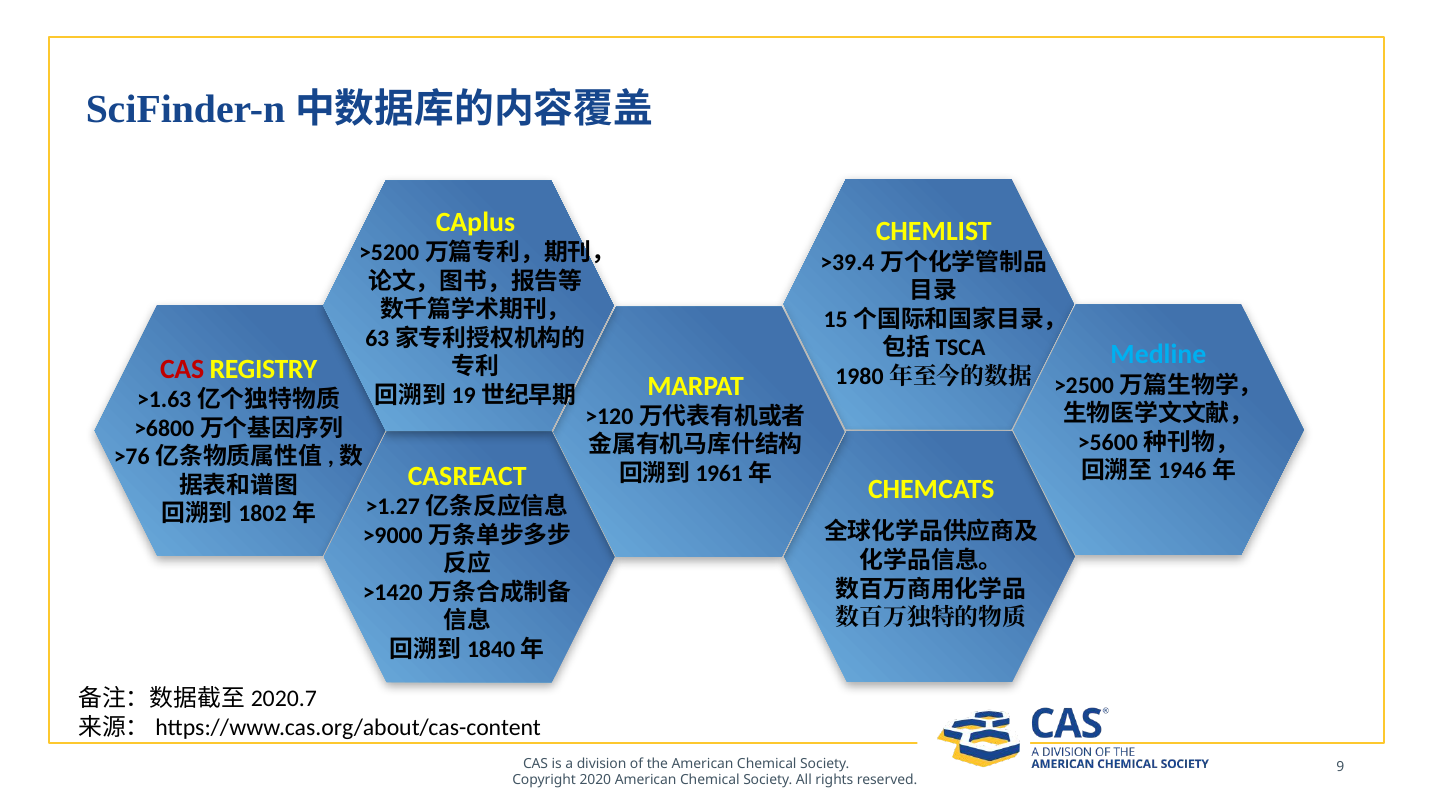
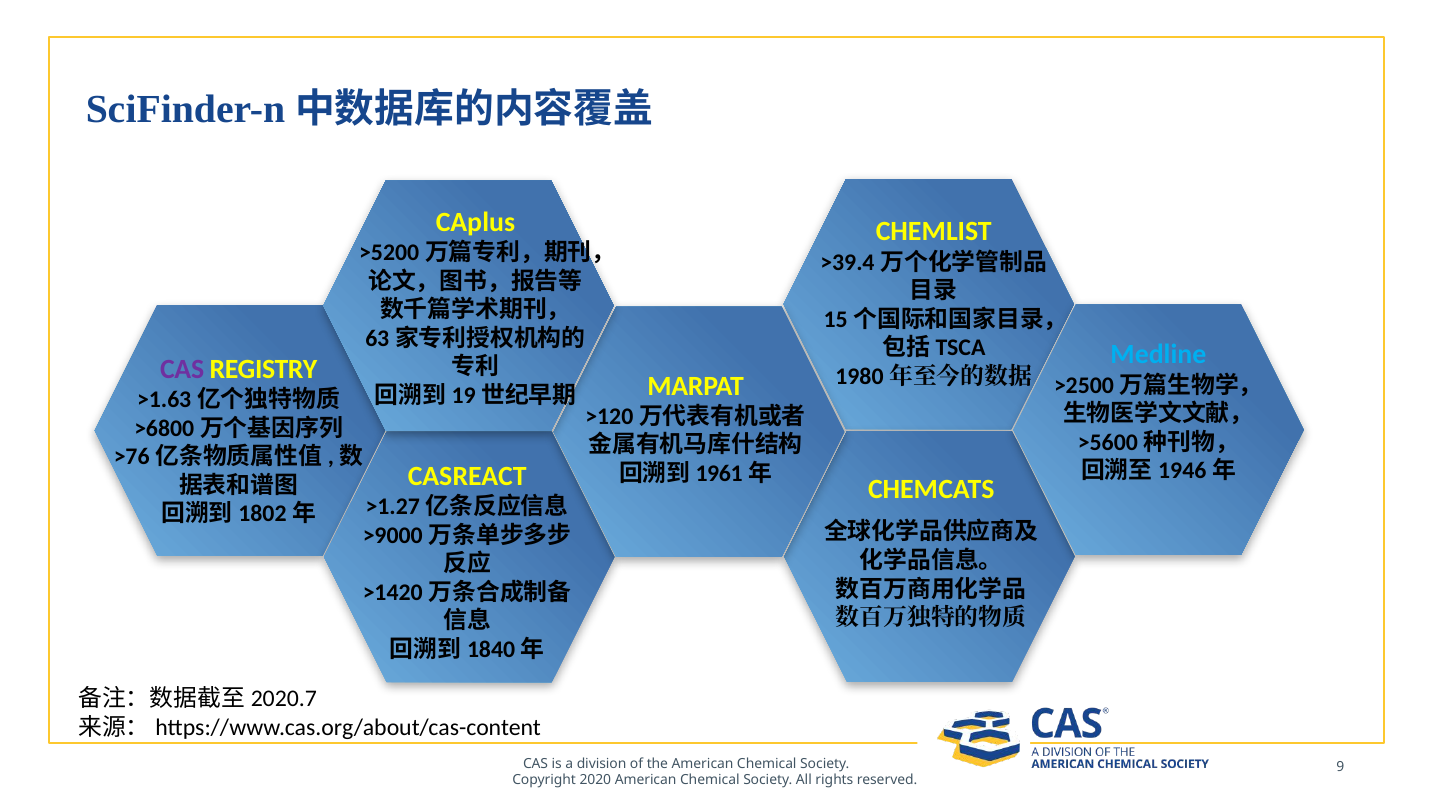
CAS colour: red -> purple (182, 369)
